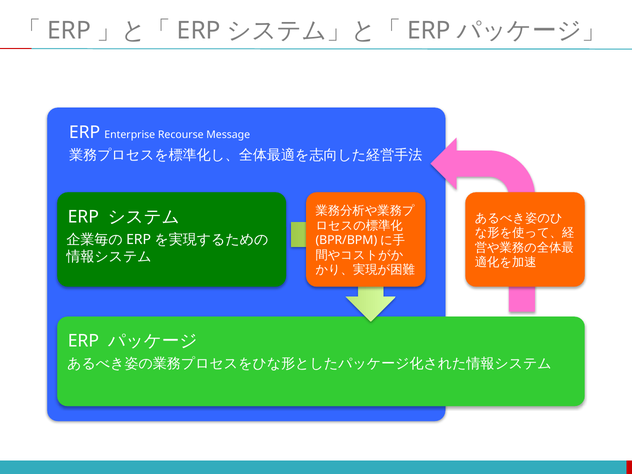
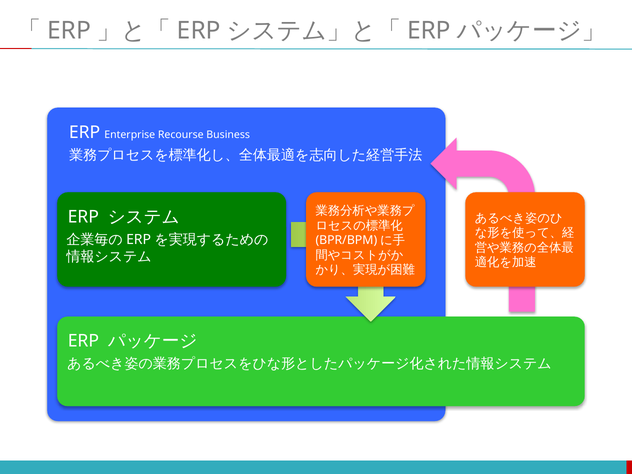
Message: Message -> Business (228, 135)
